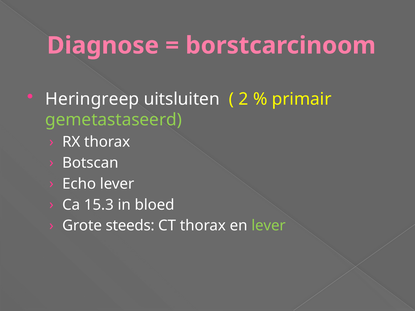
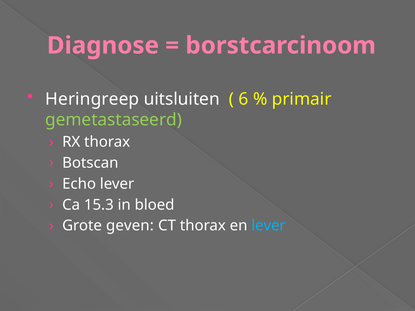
2: 2 -> 6 (244, 99)
steeds: steeds -> geven (130, 226)
lever colour: light green -> light blue (269, 226)
